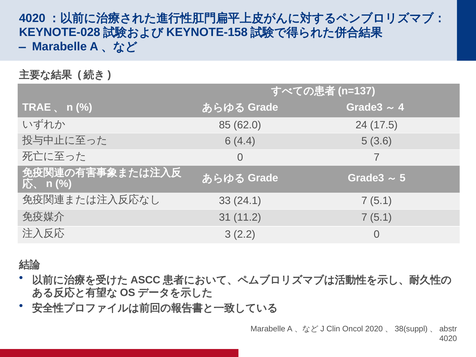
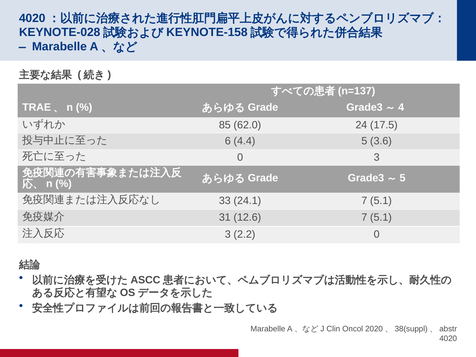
0 7: 7 -> 3 (377, 157)
11.2: 11.2 -> 12.6 (247, 217)
